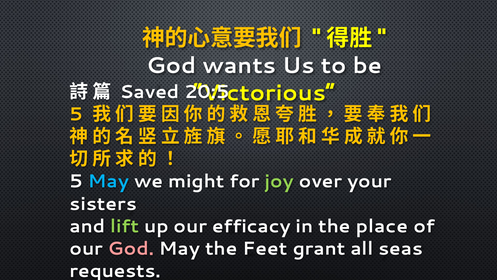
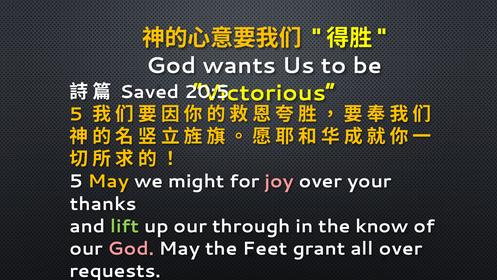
May colour: light blue -> yellow (108, 181)
joy colour: light green -> pink (279, 181)
sisters: sisters -> thanks (103, 204)
efficacy: efficacy -> through (251, 226)
place: place -> know (382, 226)
all seas: seas -> over (401, 248)
